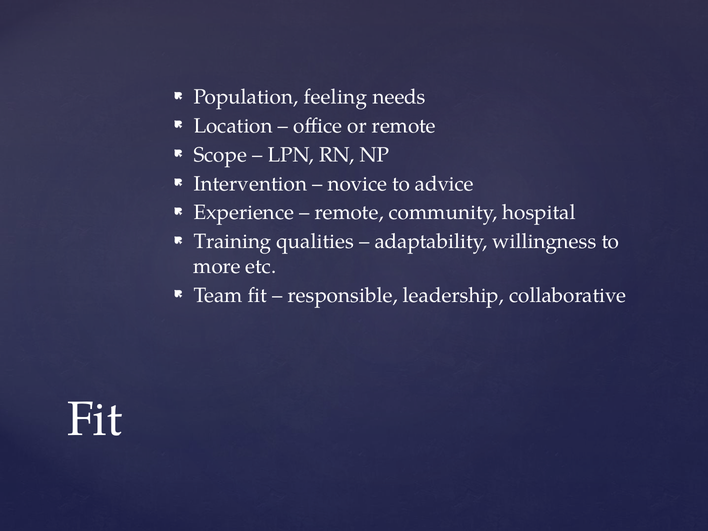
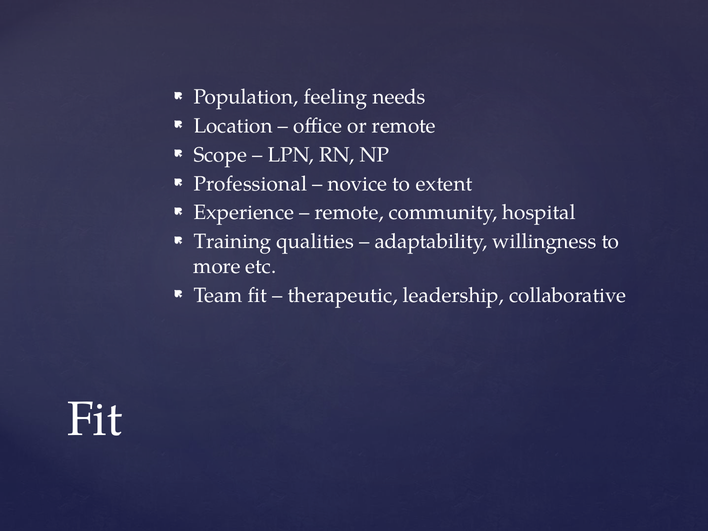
Intervention: Intervention -> Professional (250, 184)
advice: advice -> extent (444, 184)
responsible: responsible -> therapeutic (343, 295)
